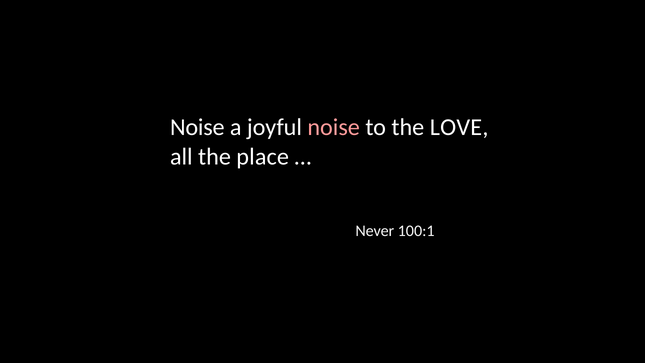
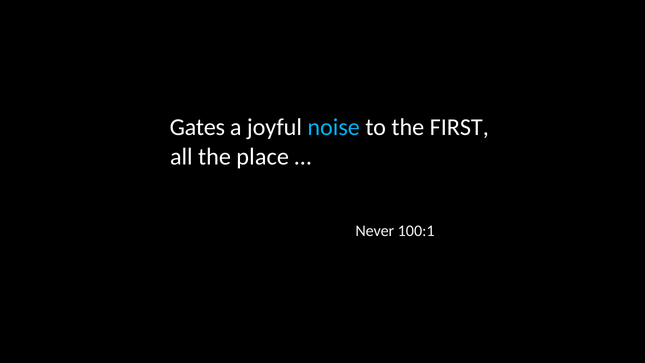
Noise: Noise -> Gates (197, 127)
noise colour: pink -> light blue (334, 127)
LOVE: LOVE -> FIRST (459, 127)
